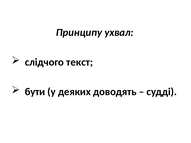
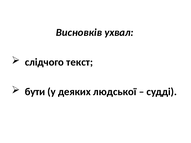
Принципу: Принципу -> Висновків (79, 33)
доводять: доводять -> людської (115, 92)
